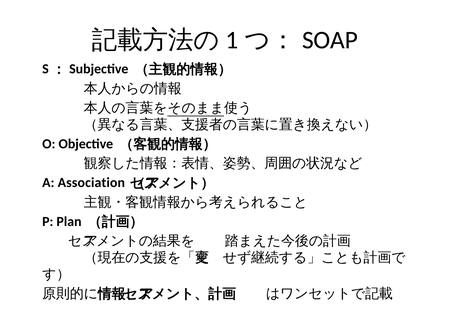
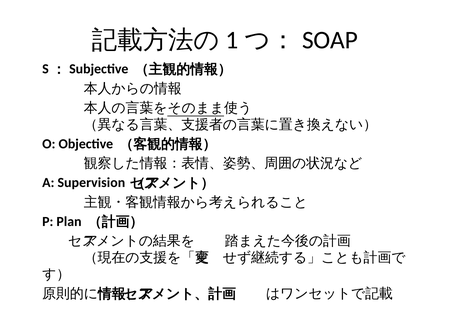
Association: Association -> Supervision (91, 182)
